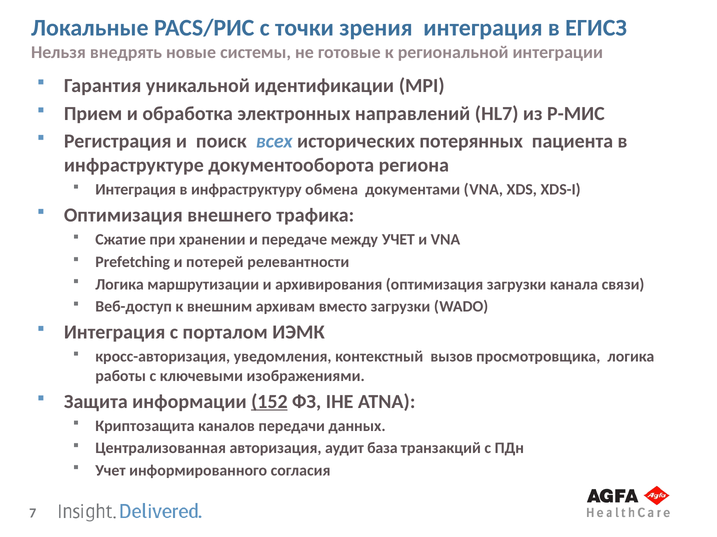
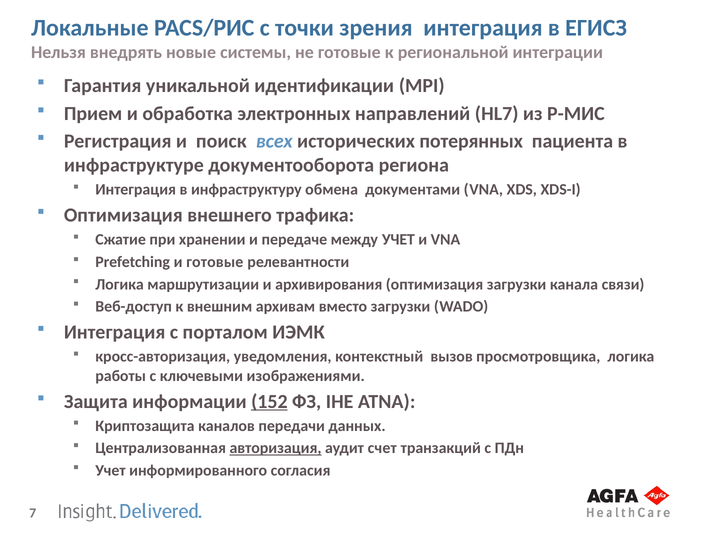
и потерей: потерей -> готовые (215, 262)
авторизация underline: none -> present (276, 449)
база: база -> счет (382, 449)
